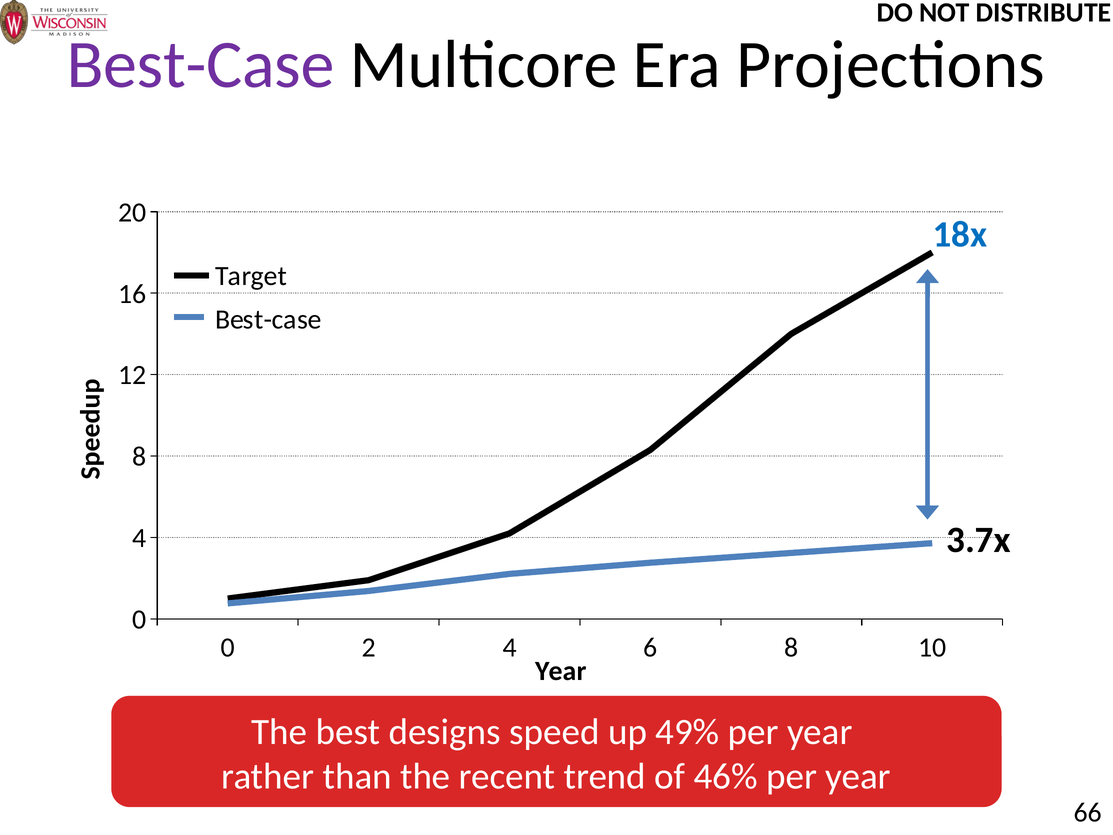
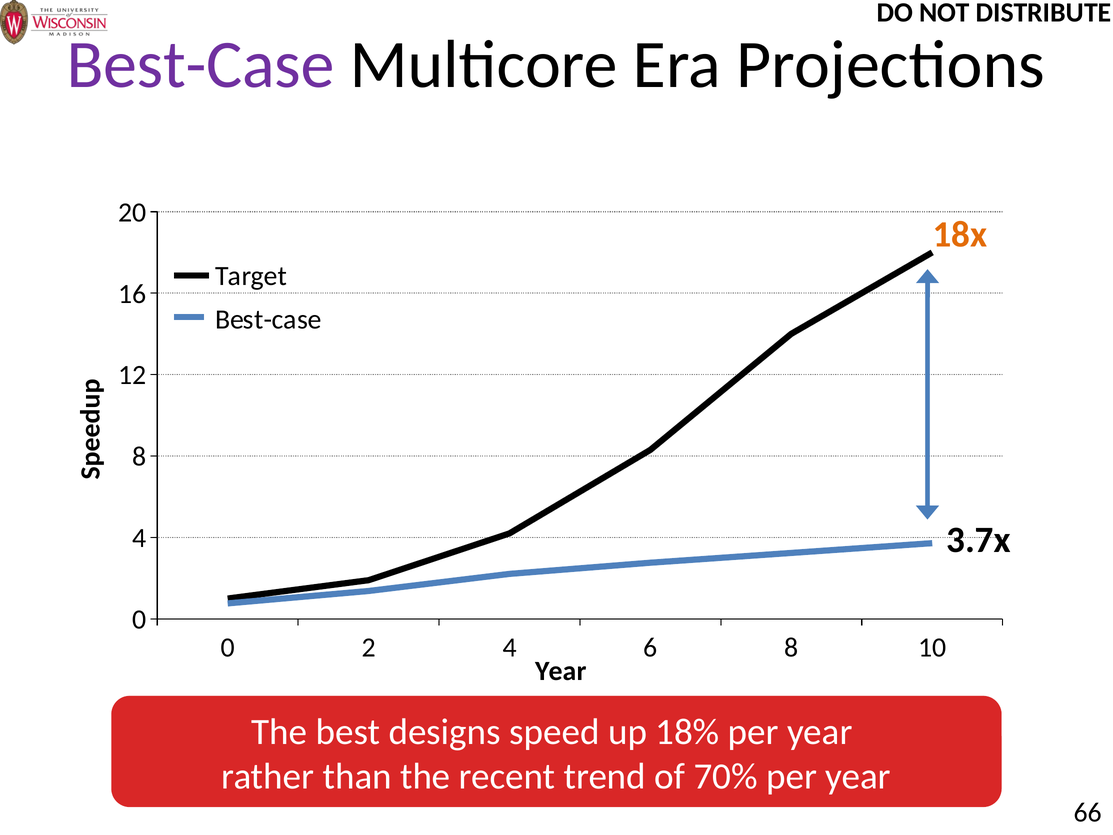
18x colour: blue -> orange (960, 234)
49%: 49% -> 18% (687, 732)
46%: 46% -> 70% (726, 776)
